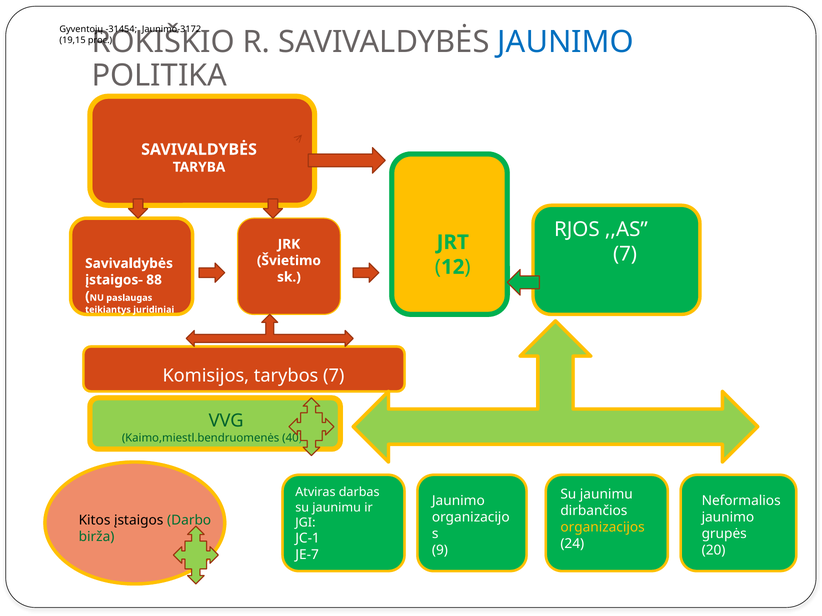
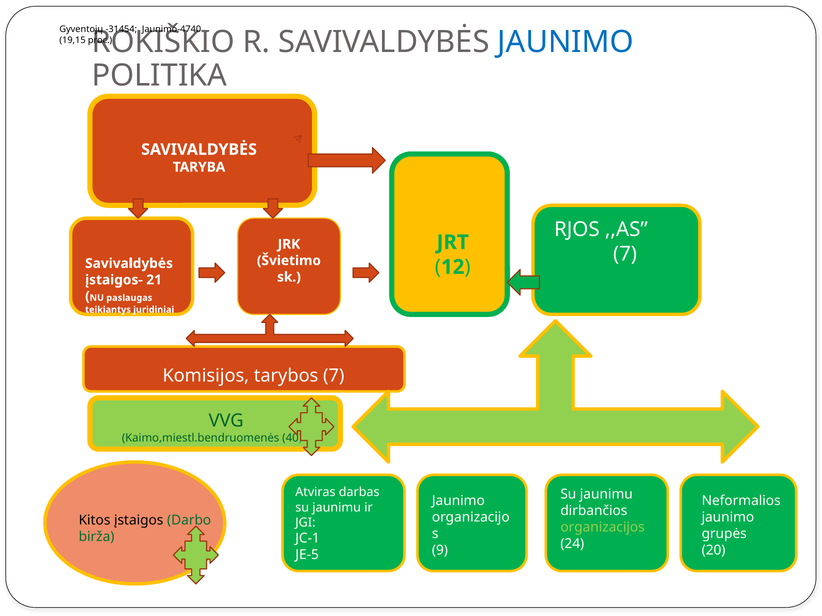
Jaunimo-3172: Jaunimo-3172 -> Jaunimo-4740 (172, 29)
88: 88 -> 21 (154, 280)
organizacijos colour: yellow -> light green (603, 528)
JE-7: JE-7 -> JE-5 (307, 555)
